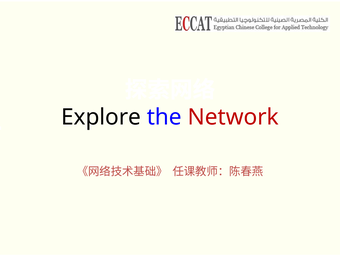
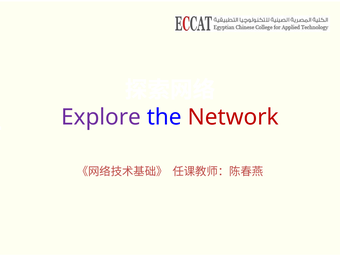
Explore colour: black -> purple (101, 117)
